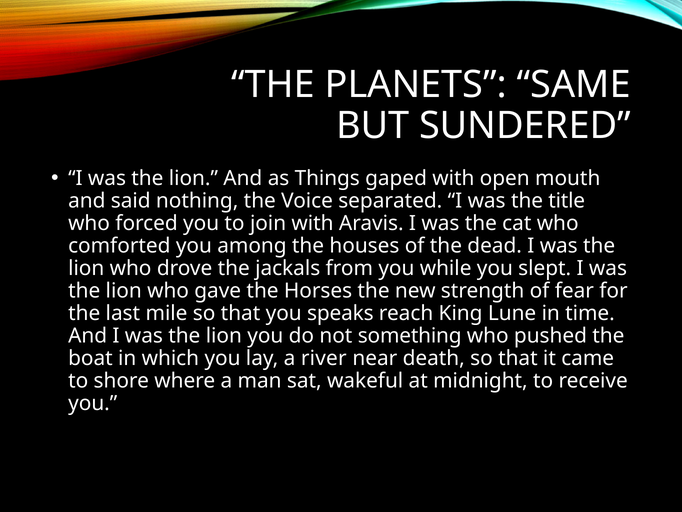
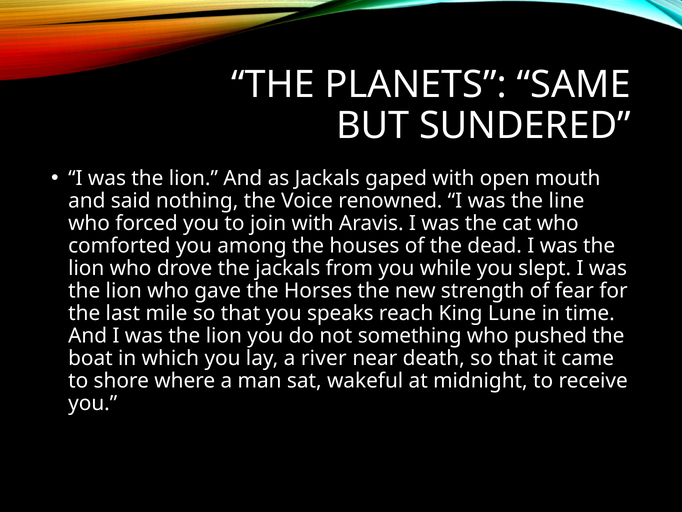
as Things: Things -> Jackals (327, 178)
separated: separated -> renowned (390, 201)
title: title -> line (566, 201)
